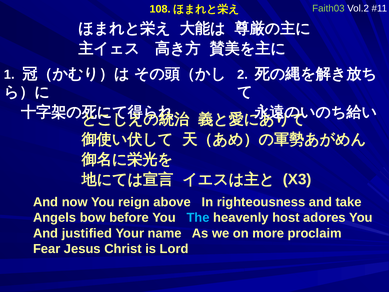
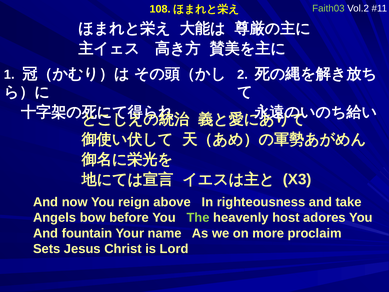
The colour: light blue -> light green (198, 217)
justified: justified -> fountain (87, 233)
Fear: Fear -> Sets (47, 249)
